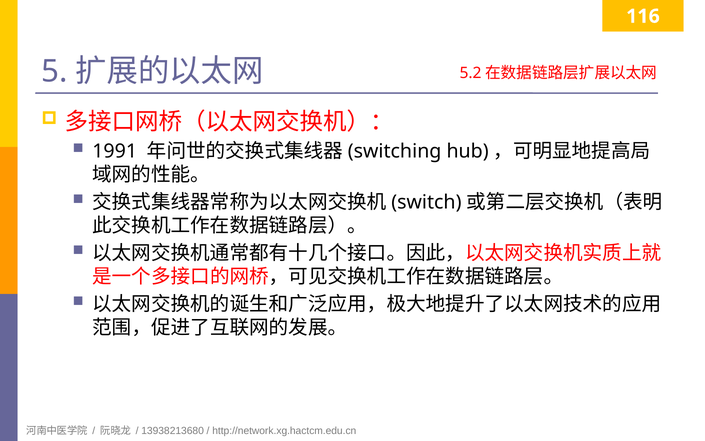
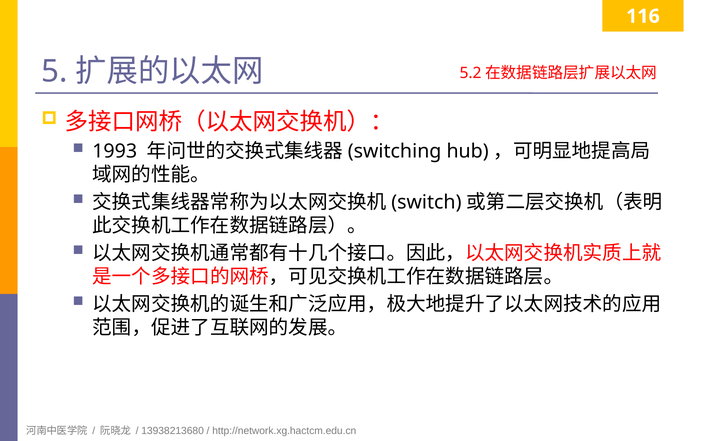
1991: 1991 -> 1993 (115, 151)
